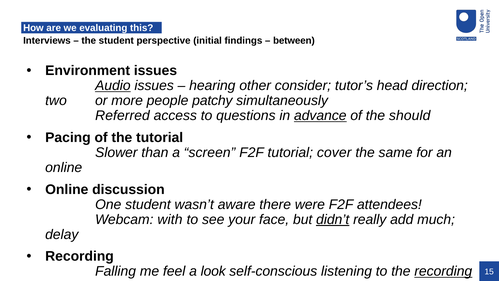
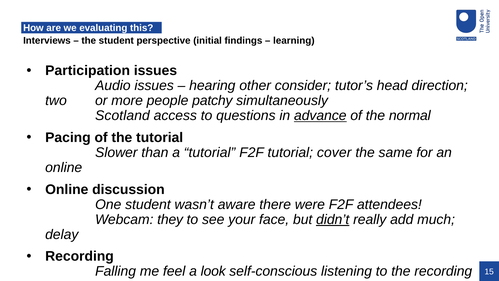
between: between -> learning (294, 41)
Environment: Environment -> Participation (88, 71)
Audio underline: present -> none (113, 86)
Referred: Referred -> Scotland (122, 116)
should: should -> normal (410, 116)
a screen: screen -> tutorial (210, 152)
with: with -> they (170, 219)
recording underline: present -> none (443, 271)
